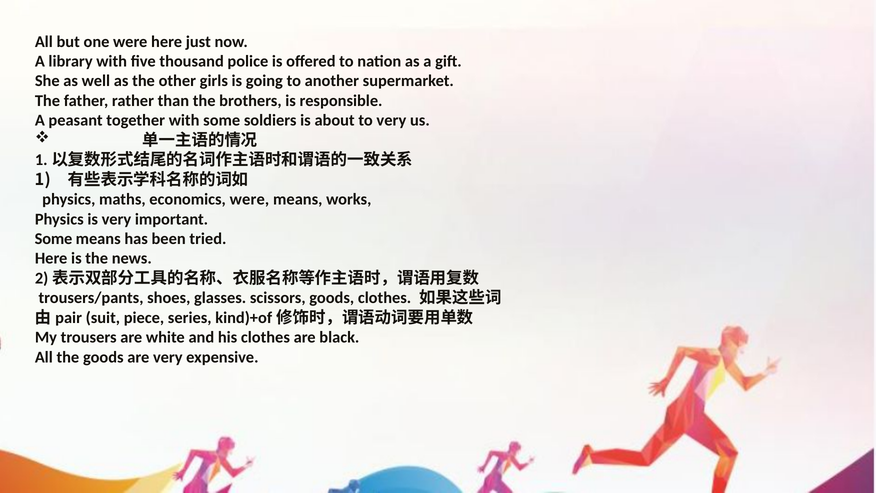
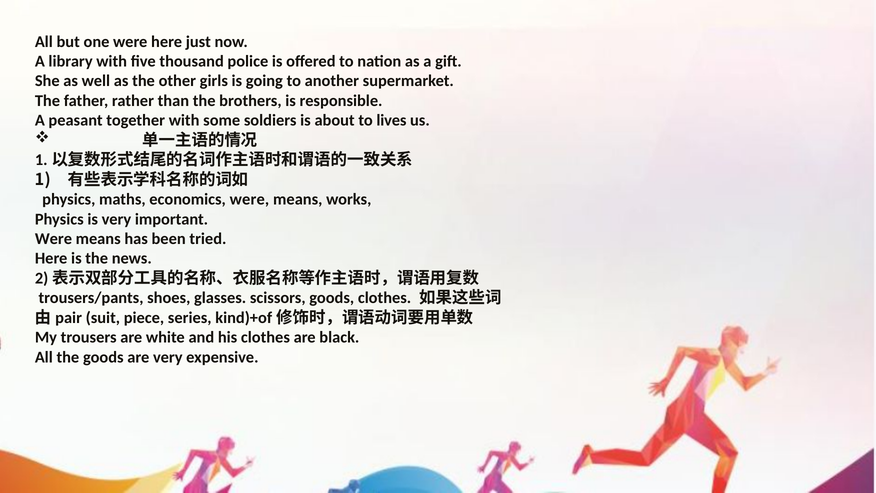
to very: very -> lives (391, 120)
Some: Some -> Were (53, 239)
